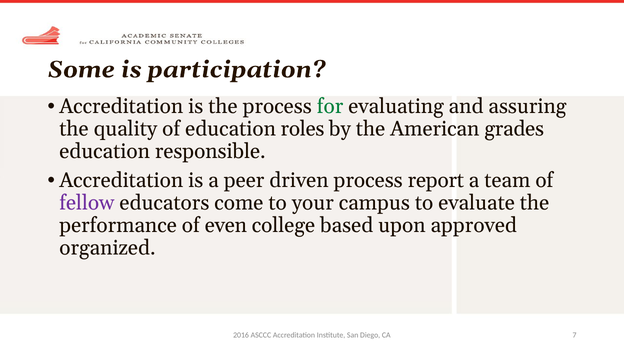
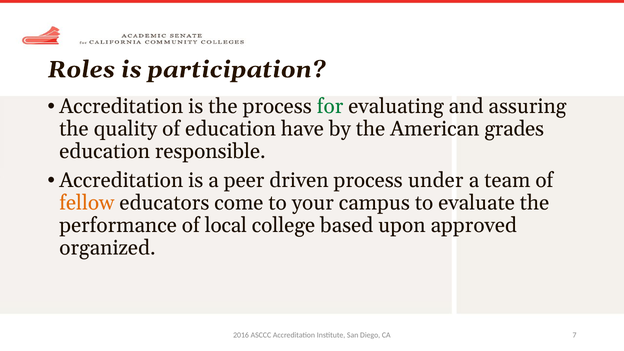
Some: Some -> Roles (81, 70)
roles: roles -> have (302, 129)
report: report -> under (436, 181)
fellow colour: purple -> orange (87, 203)
even: even -> local (226, 225)
